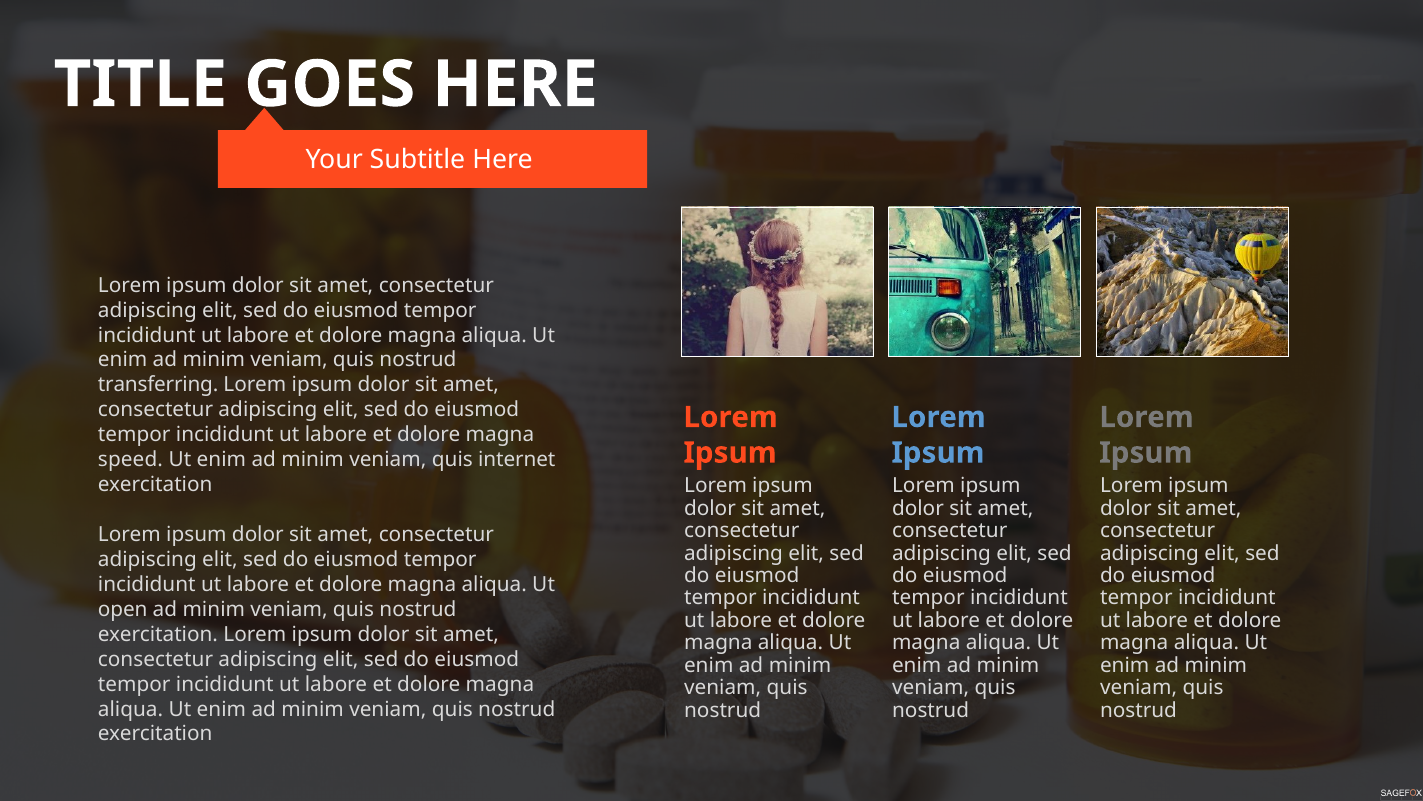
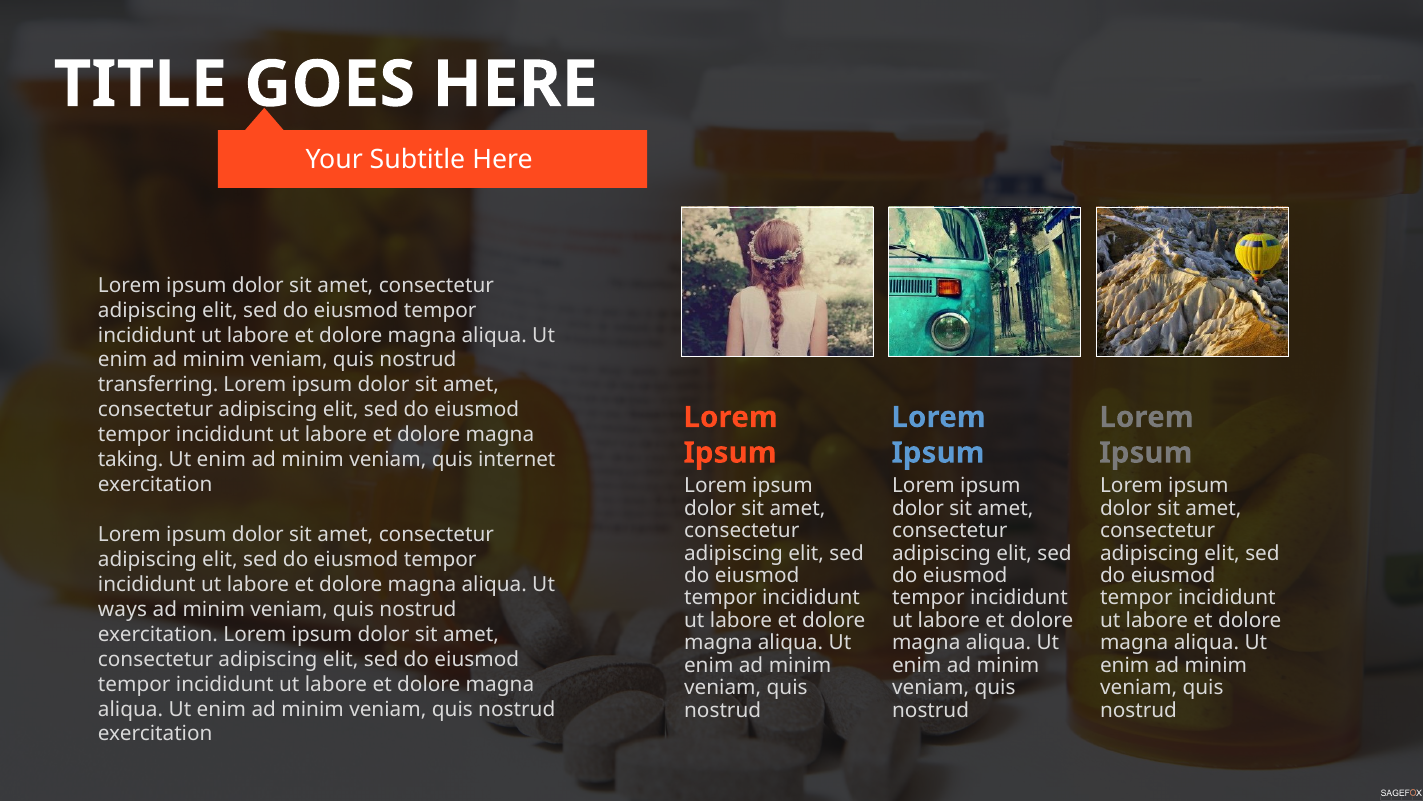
speed: speed -> taking (131, 460)
open: open -> ways (123, 609)
